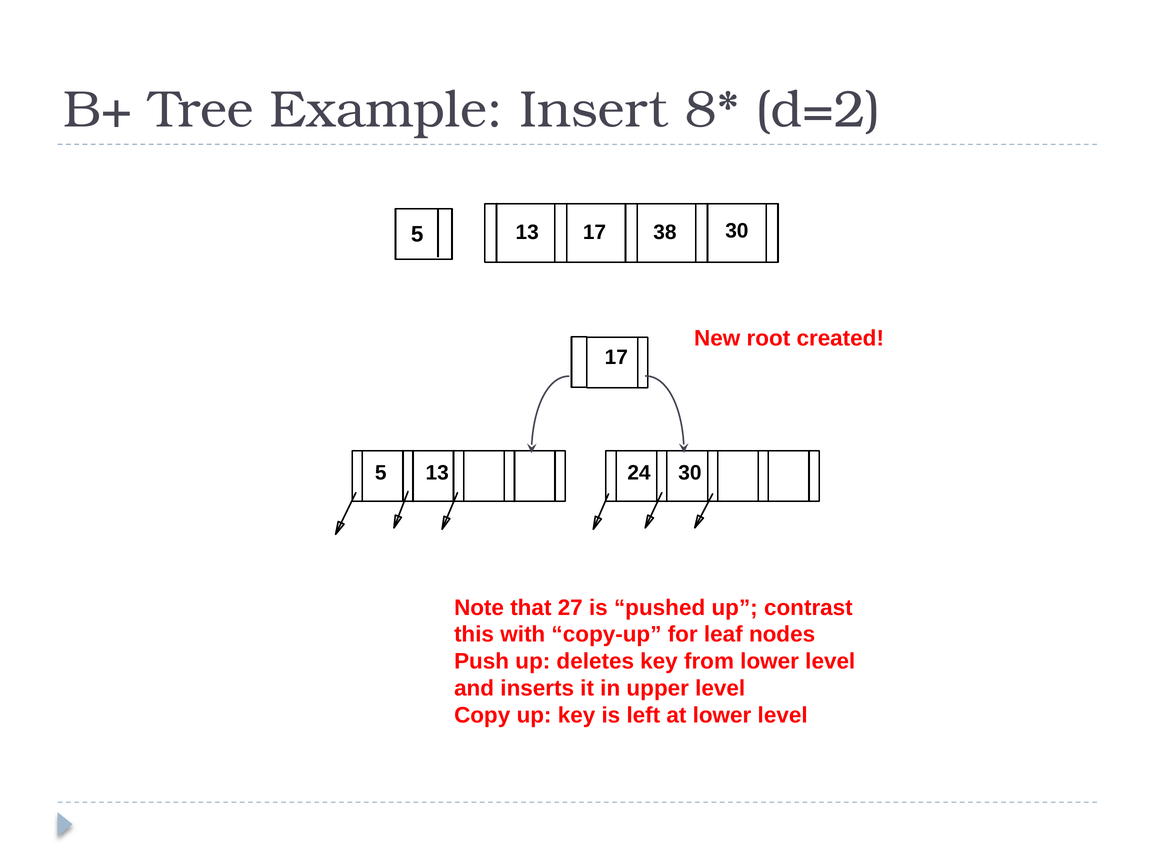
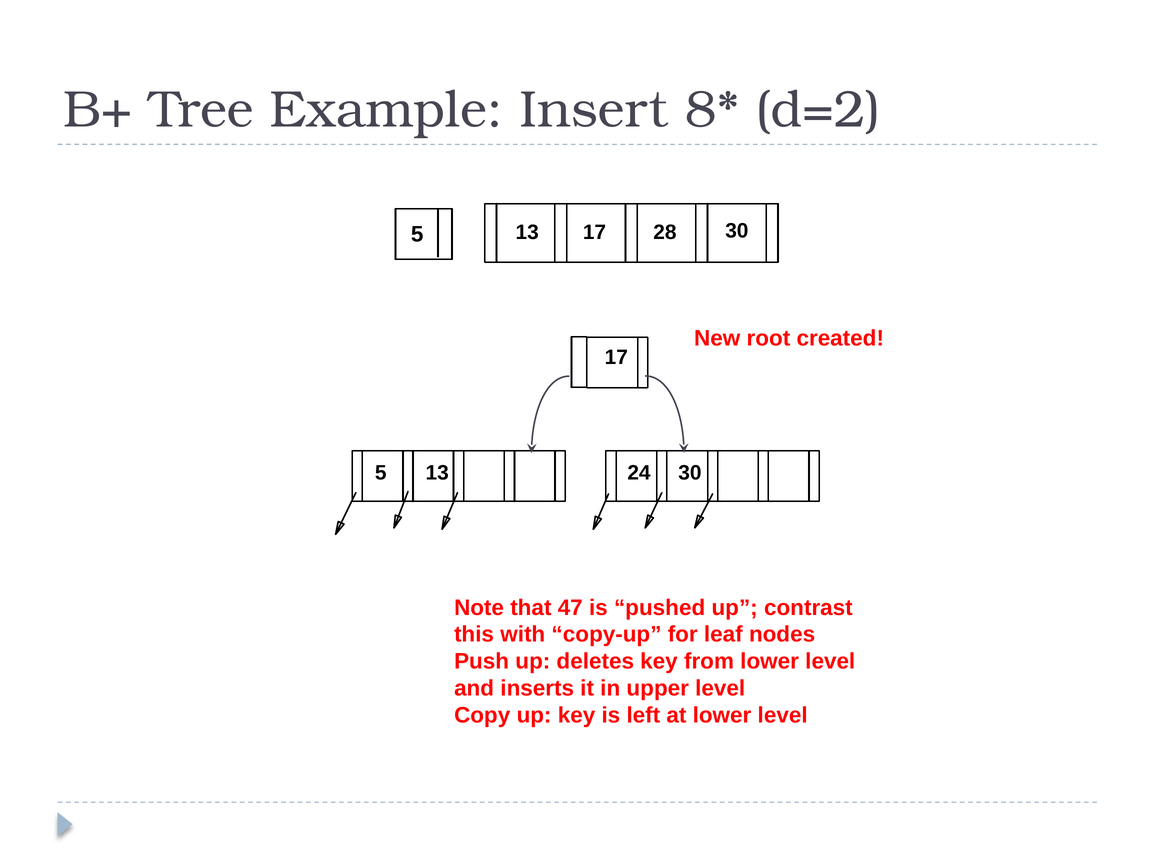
38: 38 -> 28 (665, 232)
27: 27 -> 47 (570, 608)
